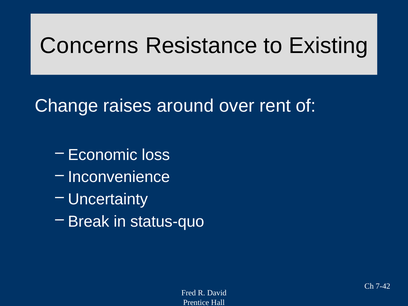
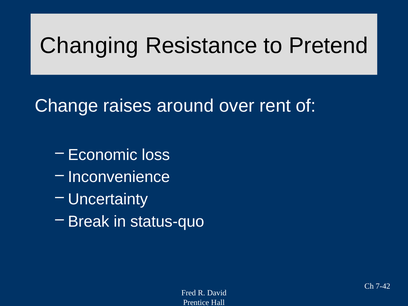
Concerns: Concerns -> Changing (89, 46)
Existing: Existing -> Pretend (328, 46)
